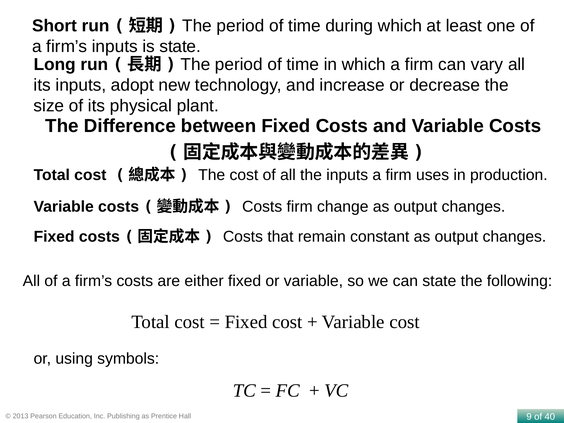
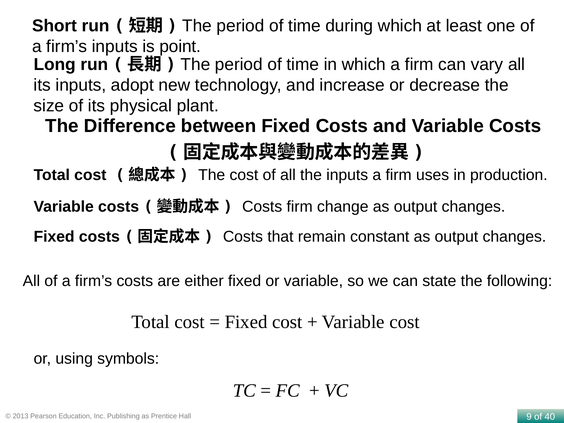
is state: state -> point (180, 46)
